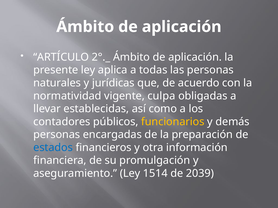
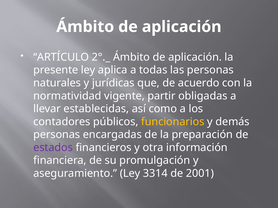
culpa: culpa -> partir (161, 96)
estados colour: blue -> purple (53, 148)
1514: 1514 -> 3314 (155, 174)
2039: 2039 -> 2001 (200, 174)
